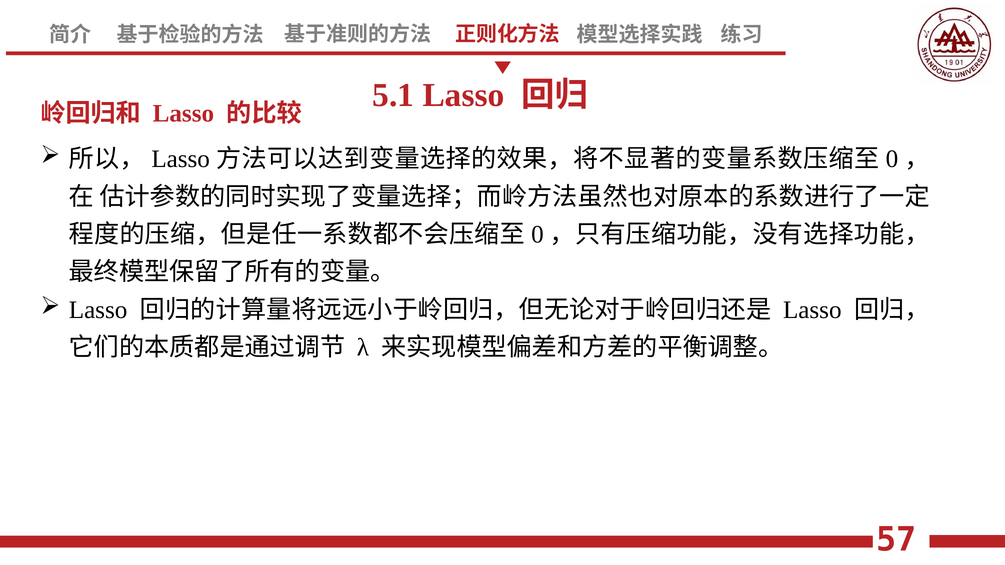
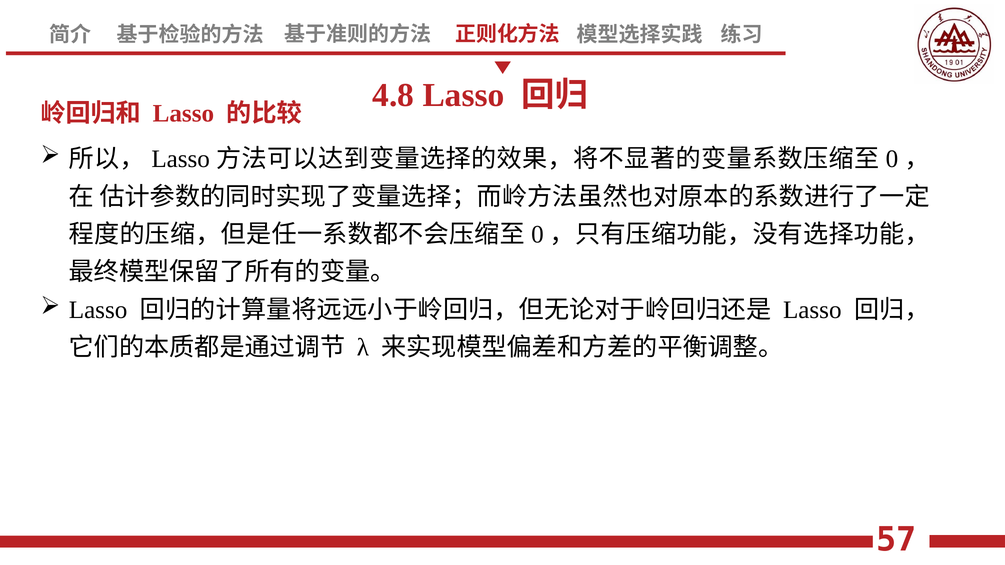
5.1: 5.1 -> 4.8 (393, 95)
